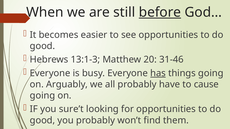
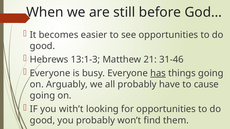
before underline: present -> none (160, 12)
20: 20 -> 21 (150, 60)
sure’t: sure’t -> with’t (71, 109)
